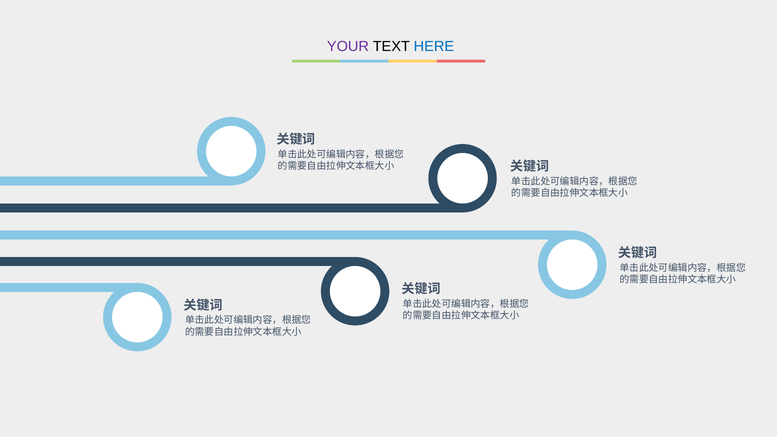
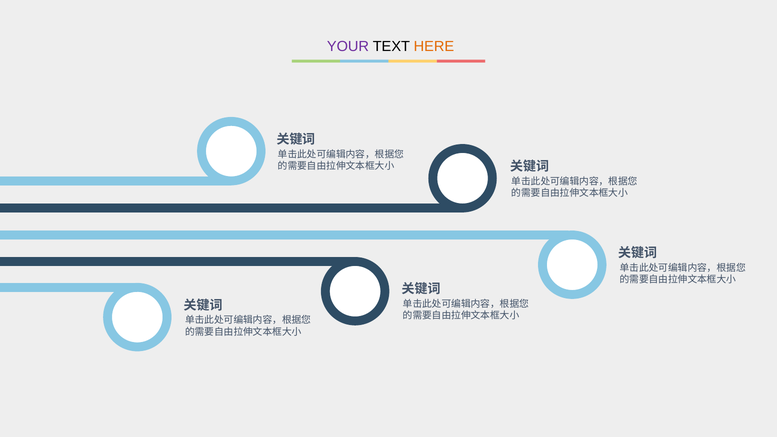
HERE colour: blue -> orange (434, 47)
